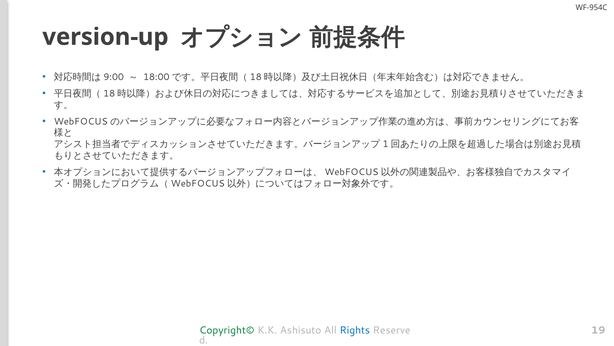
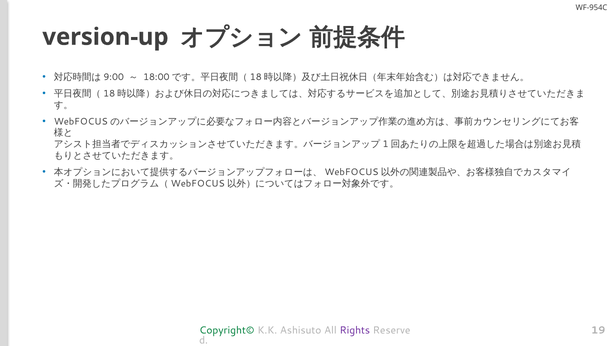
Rights colour: blue -> purple (355, 330)
